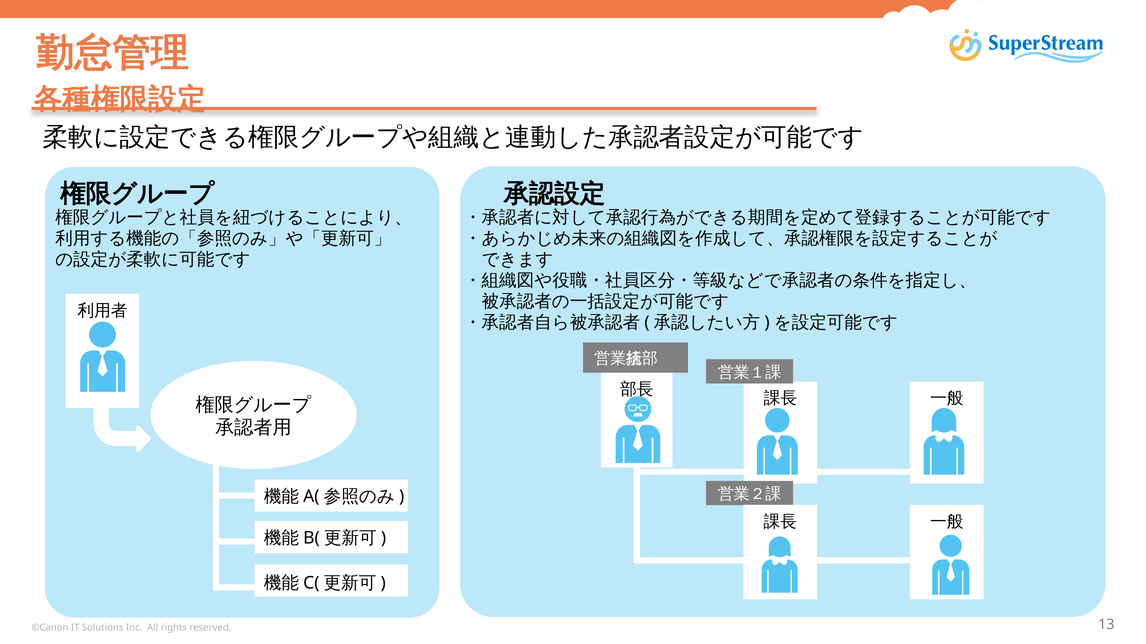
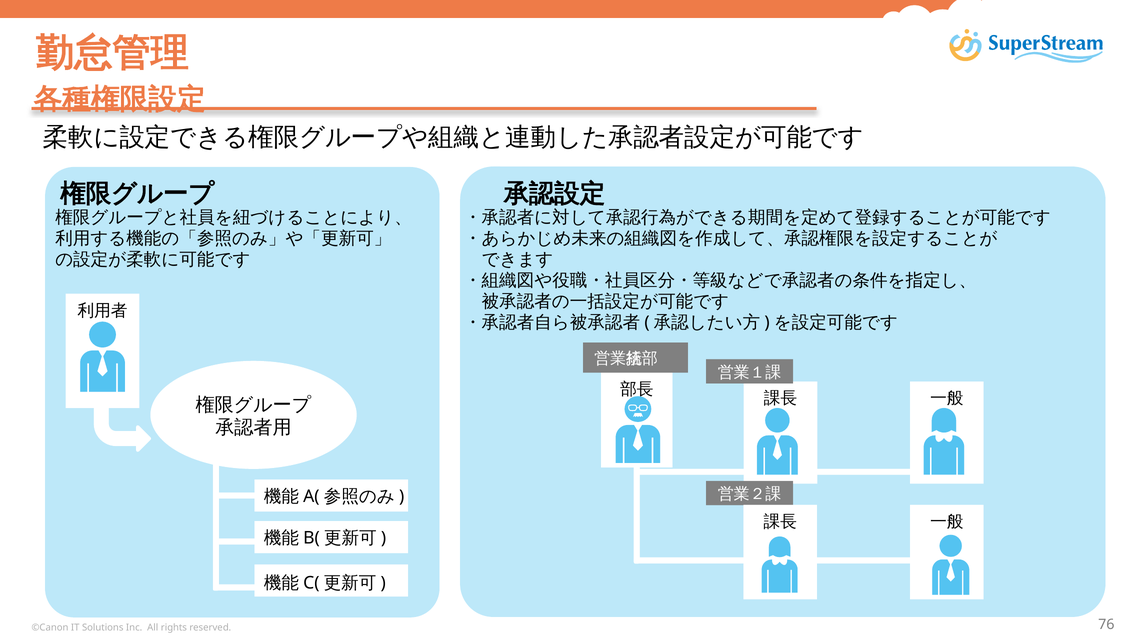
13: 13 -> 76 (1106, 625)
